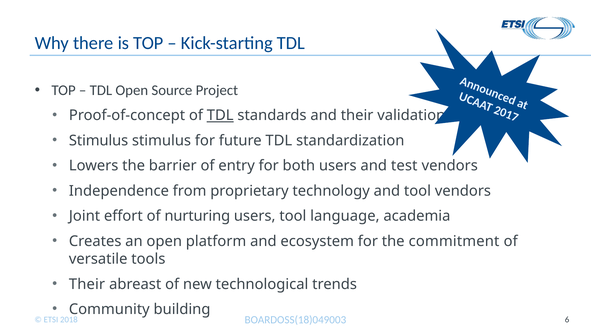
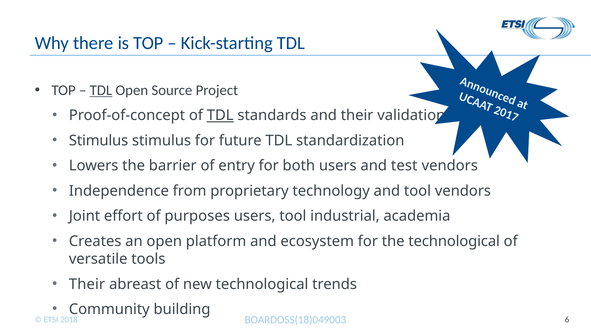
TDL underline: none -> present (101, 90)
nurturing: nurturing -> purposes (197, 216)
language: language -> industrial (345, 216)
the commitment: commitment -> technological (454, 241)
